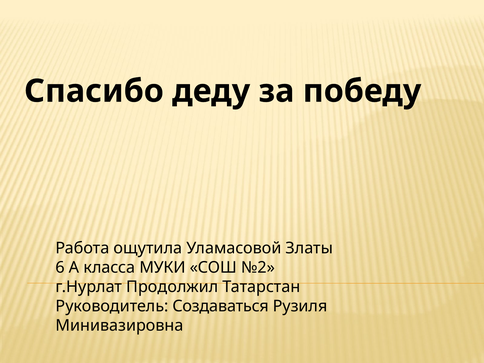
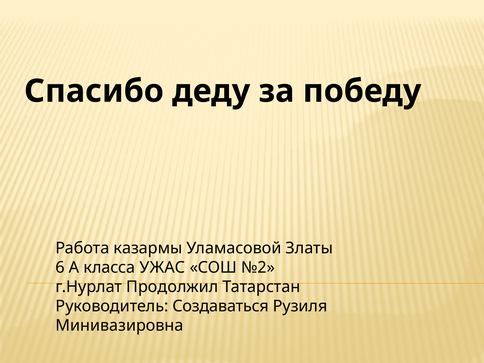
ощутила: ощутила -> казармы (148, 248)
МУКИ: МУКИ -> УЖАС (162, 267)
